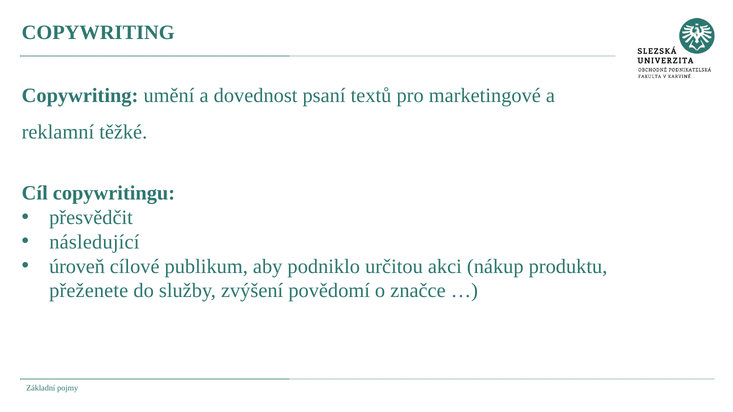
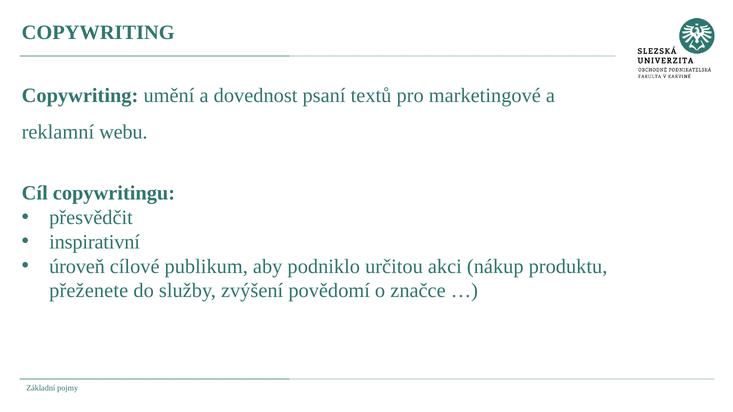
těžké: těžké -> webu (123, 132)
následující: následující -> inspirativní (95, 242)
